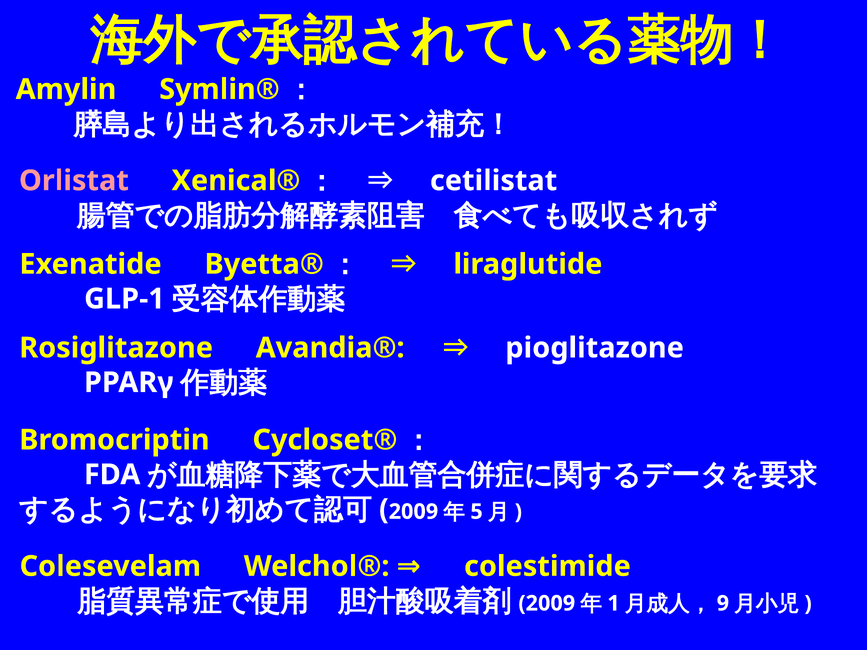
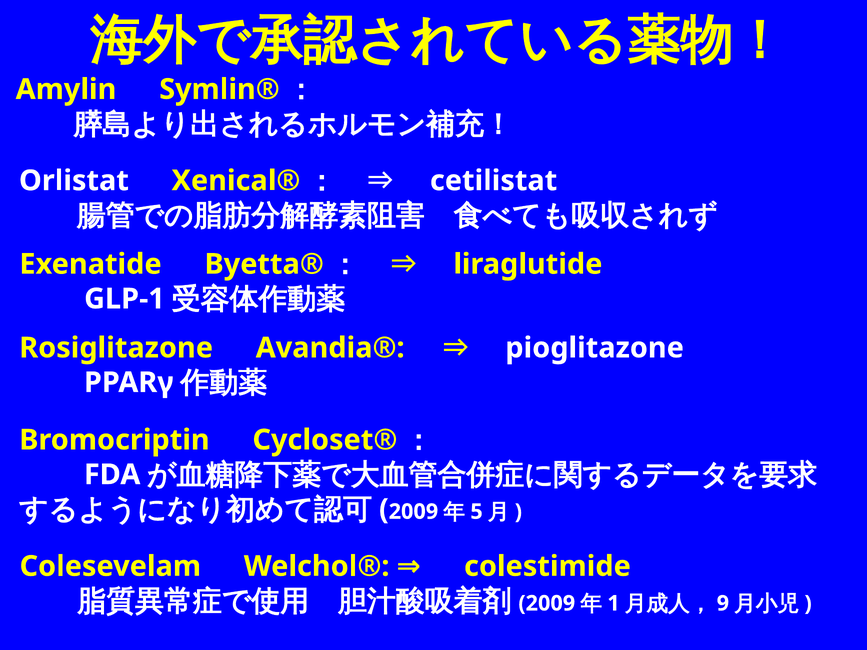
Orlistat colour: pink -> white (74, 181)
